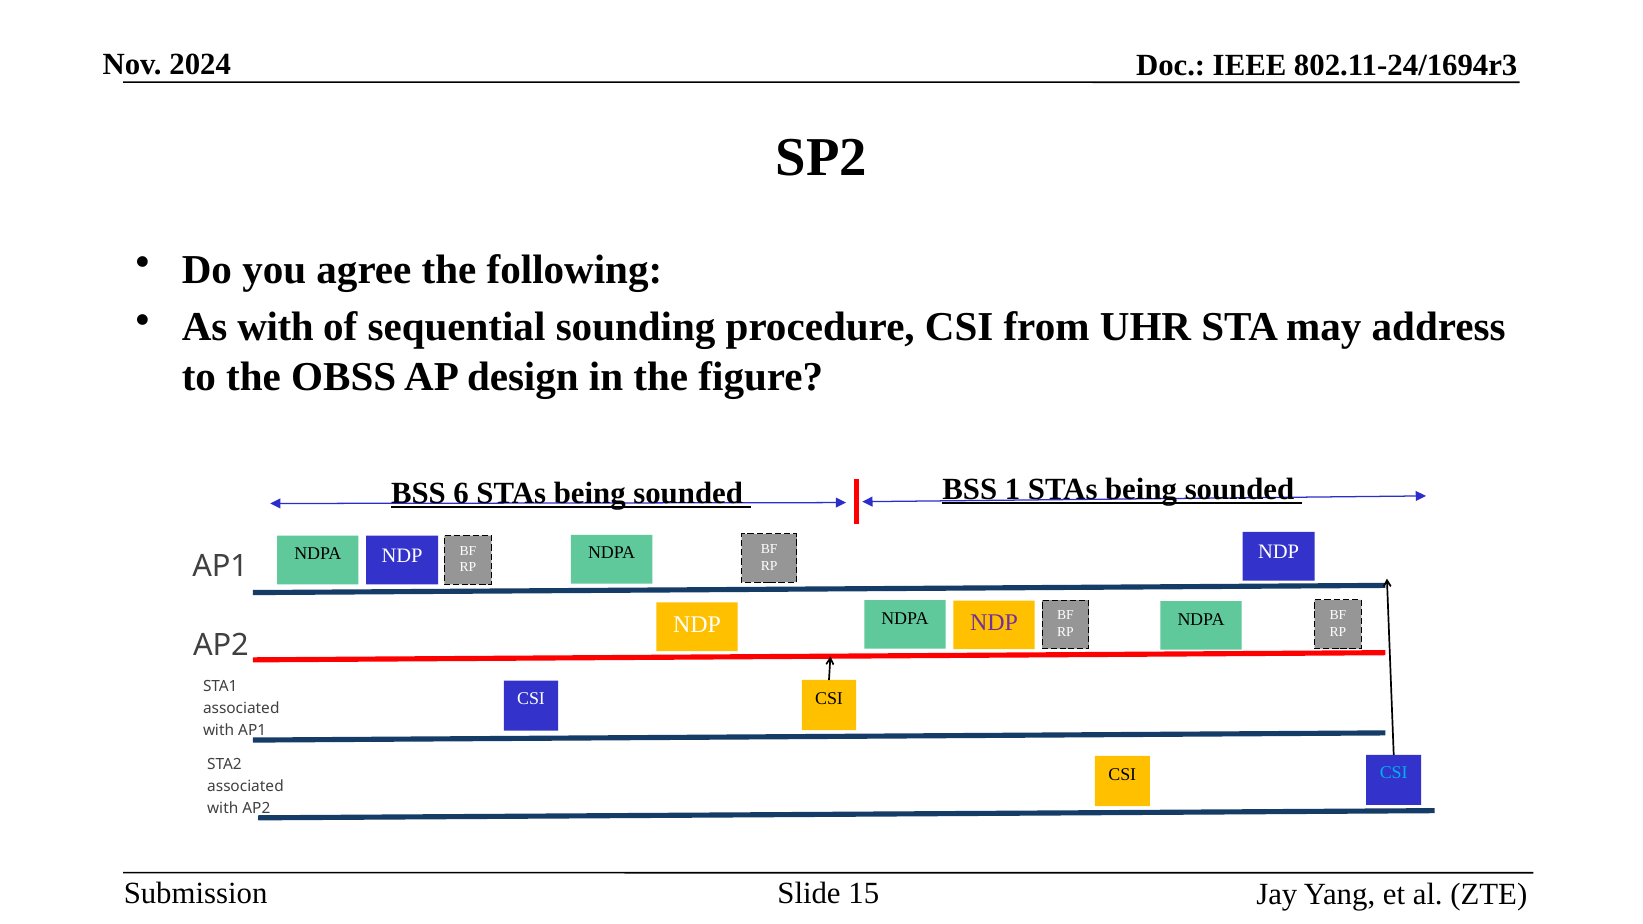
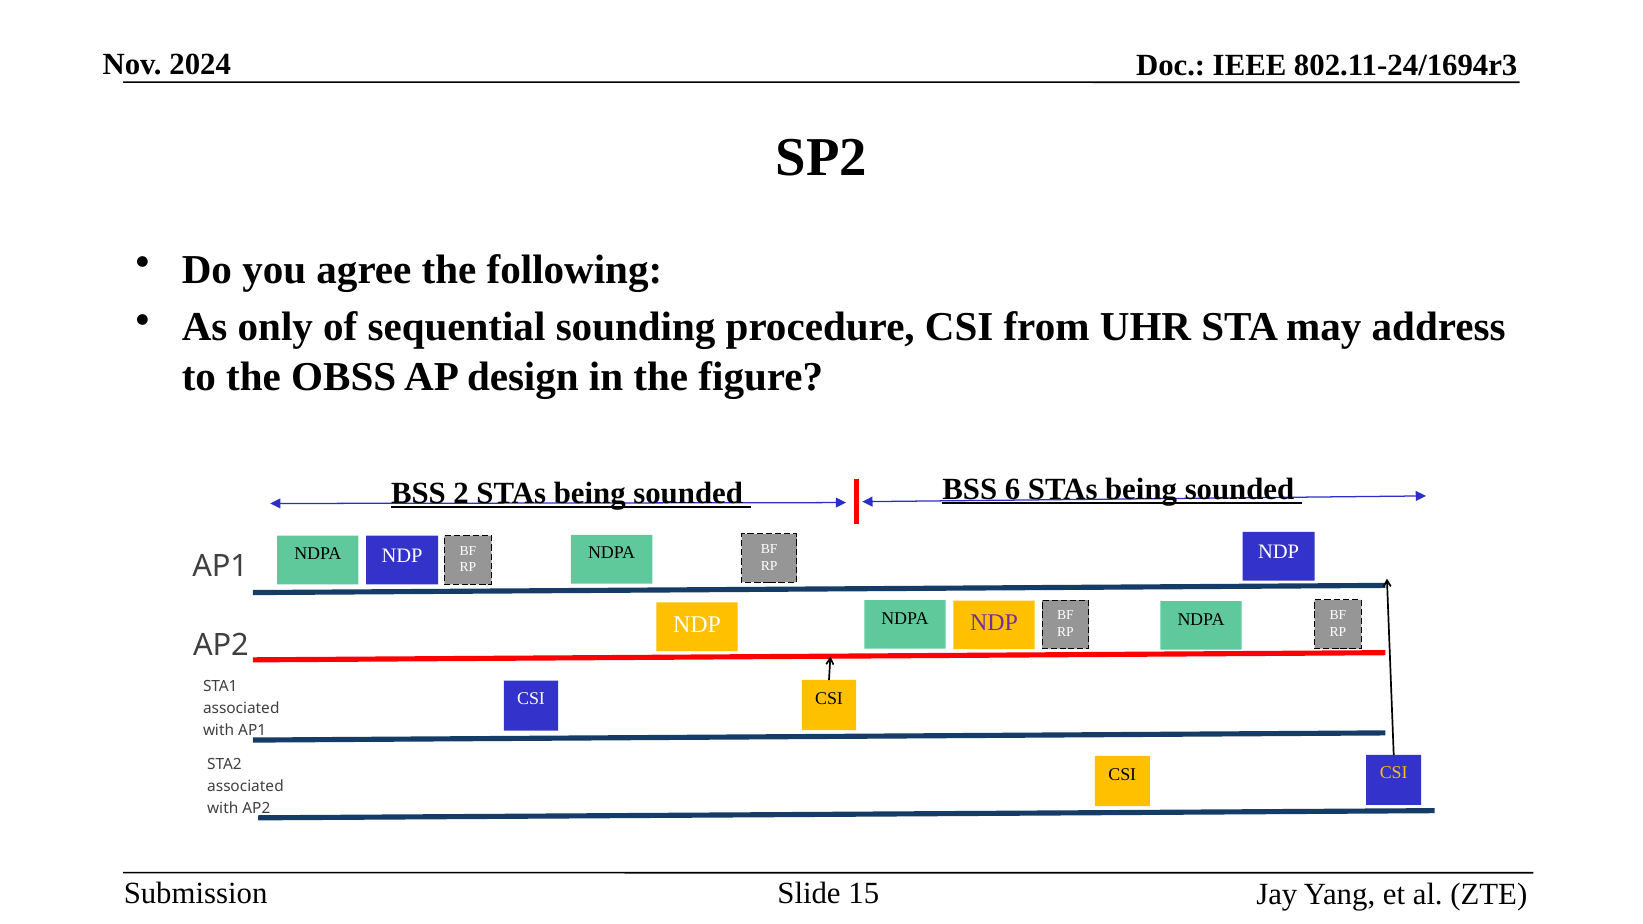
As with: with -> only (275, 327)
6: 6 -> 2 (461, 494)
1: 1 -> 6 (1013, 490)
CSI colour: light blue -> yellow (1394, 773)
